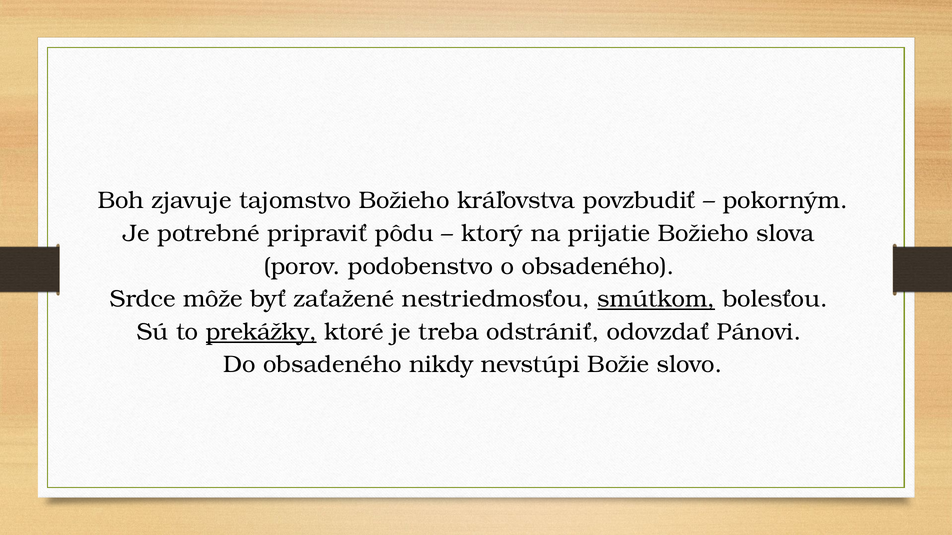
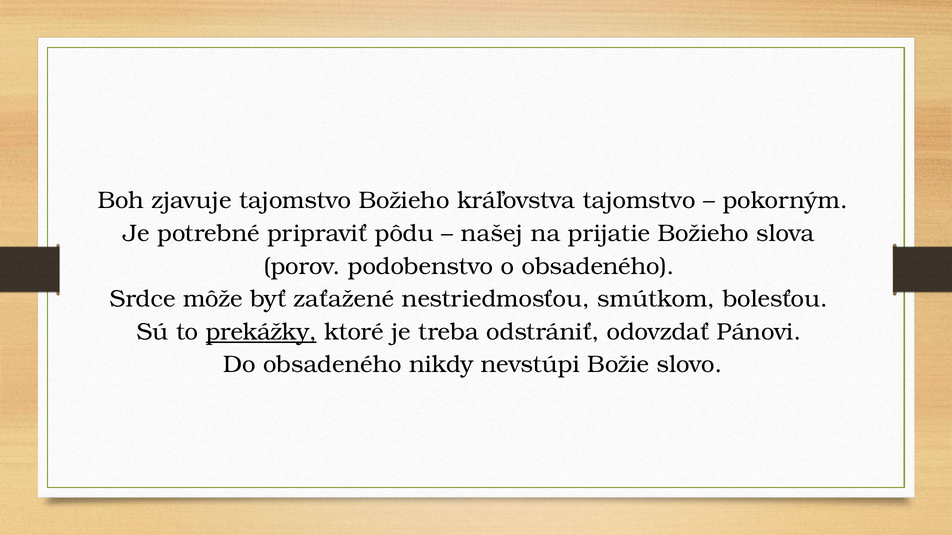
kráľovstva povzbudiť: povzbudiť -> tajomstvo (639, 201)
ktorý: ktorý -> našej (492, 234)
smútkom underline: present -> none (656, 299)
